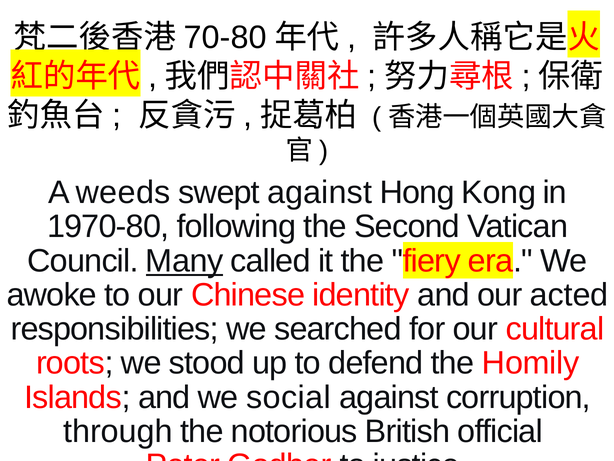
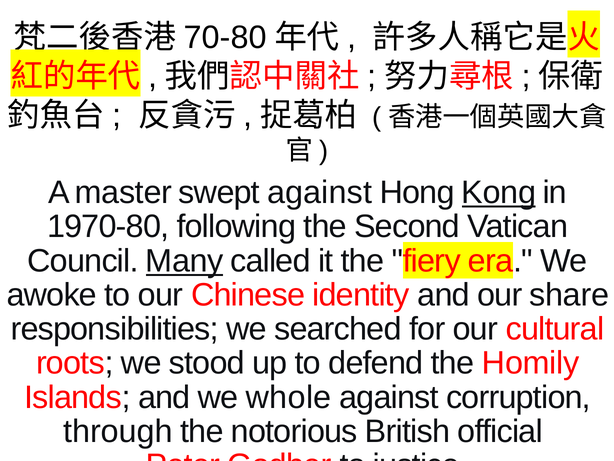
weeds: weeds -> master (123, 192)
Kong underline: none -> present (499, 192)
acted: acted -> share (569, 295)
social: social -> whole (289, 397)
